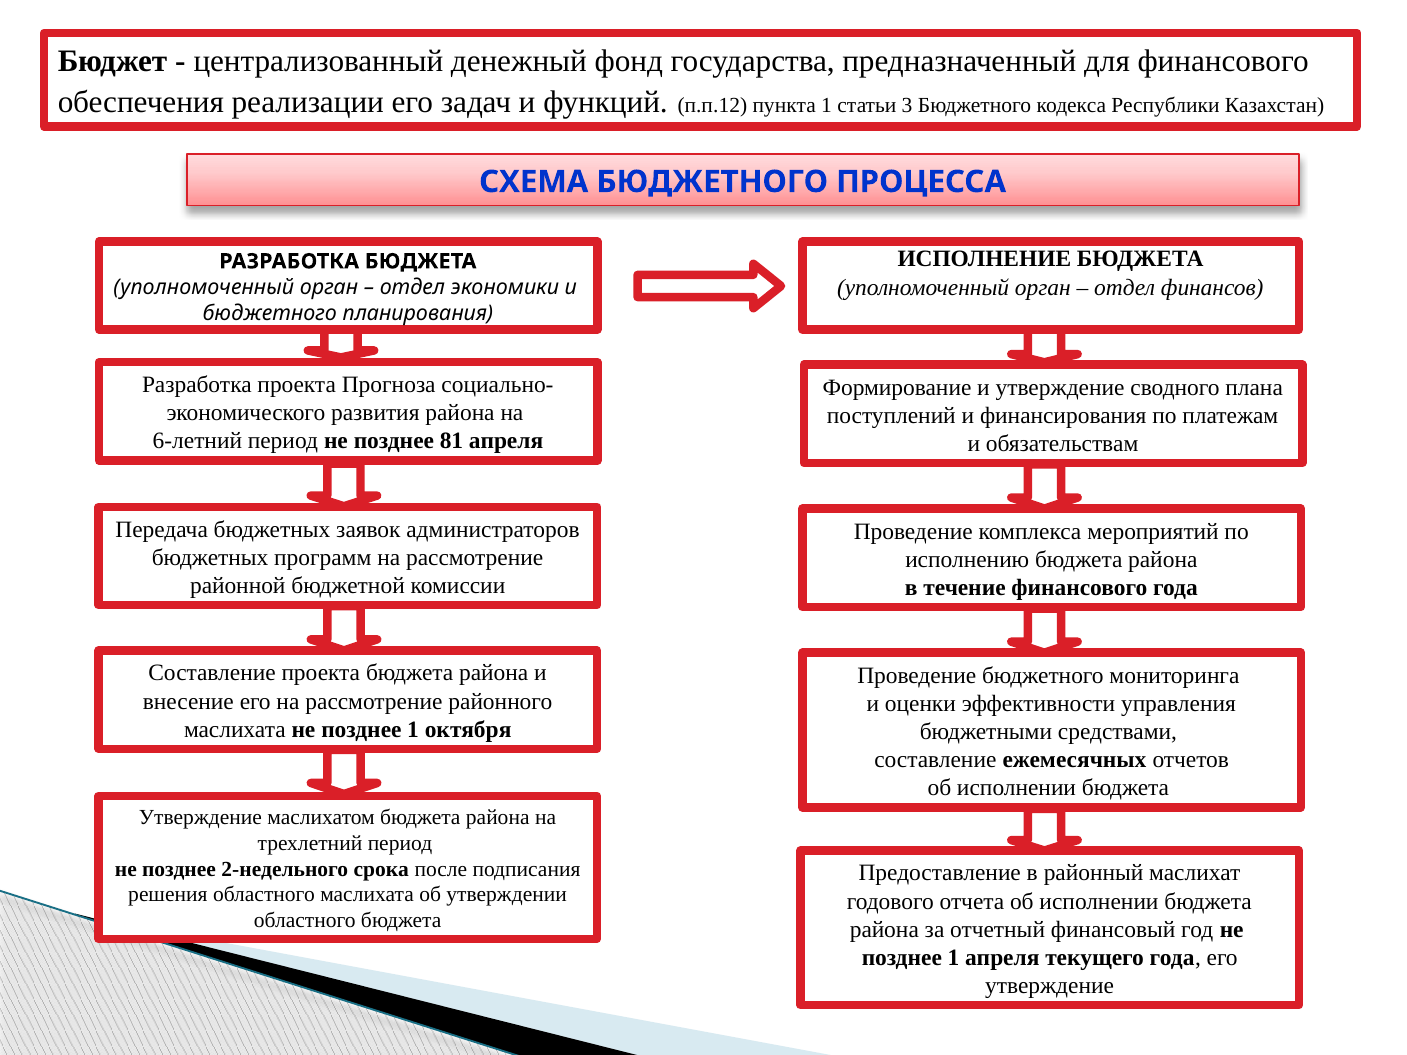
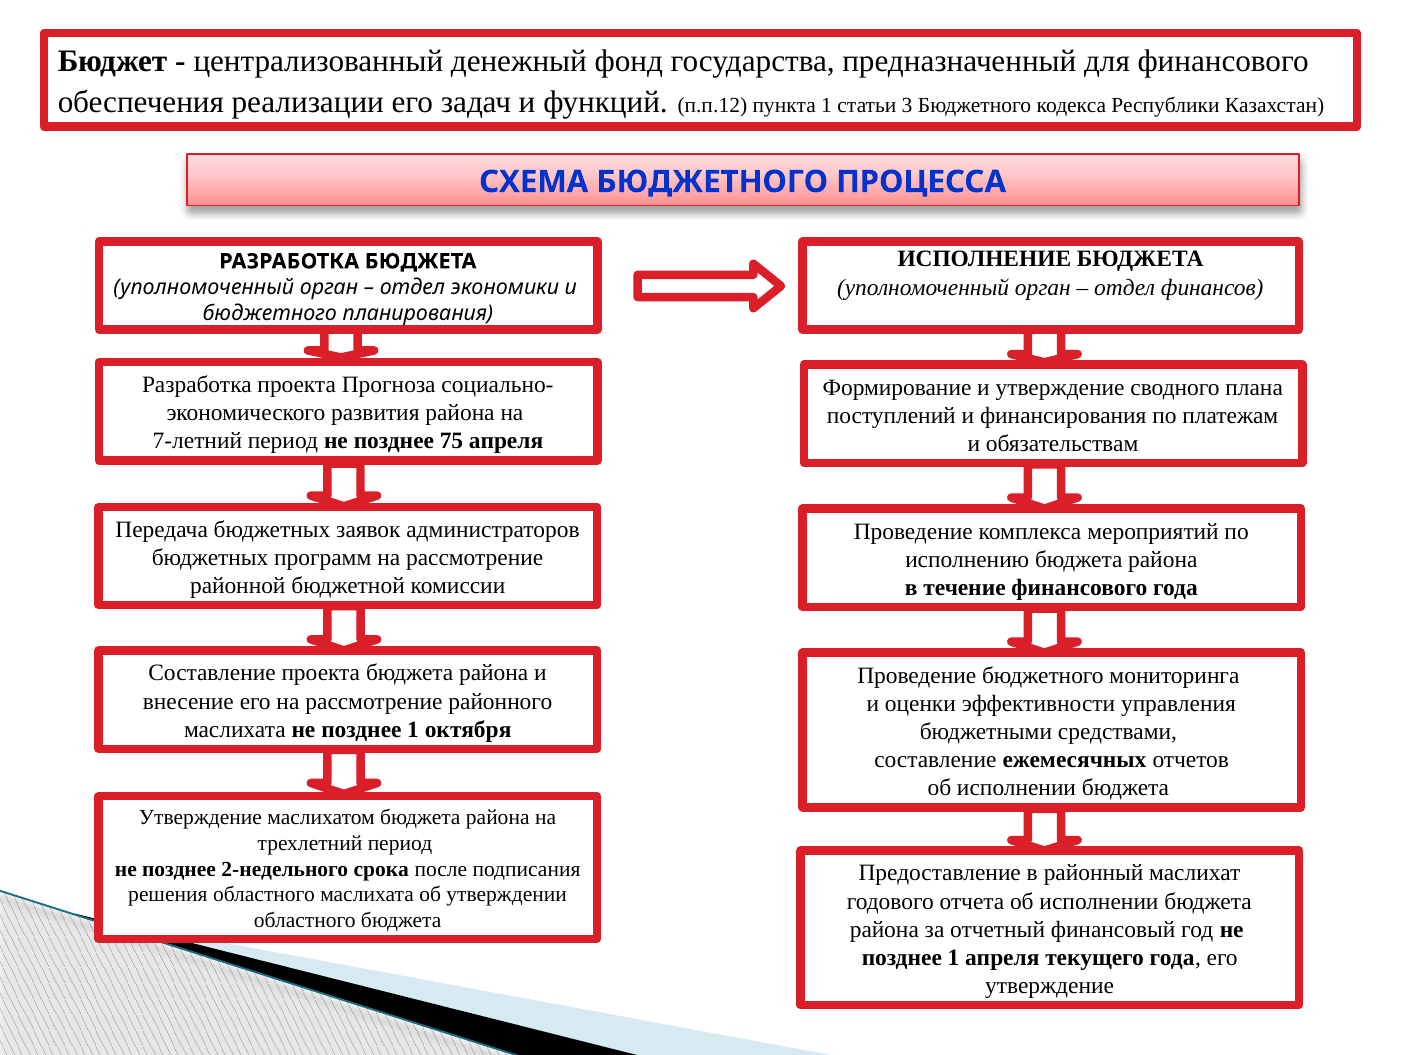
6-летний: 6-летний -> 7-летний (197, 441)
81: 81 -> 75 (451, 441)
